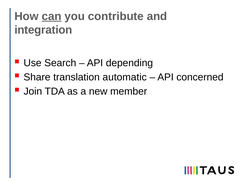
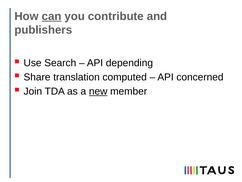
integration: integration -> publishers (43, 30)
automatic: automatic -> computed (125, 77)
new underline: none -> present (98, 91)
